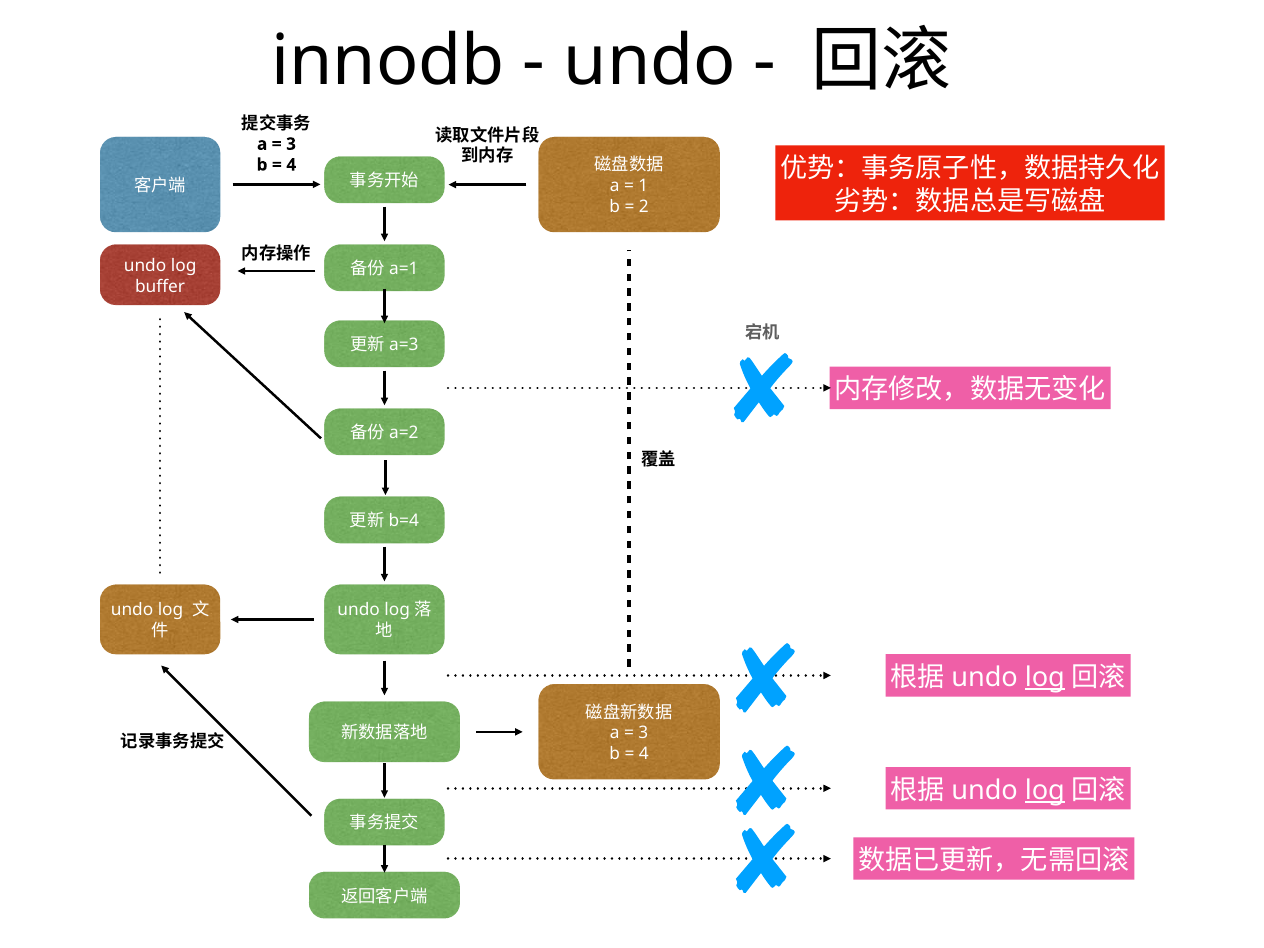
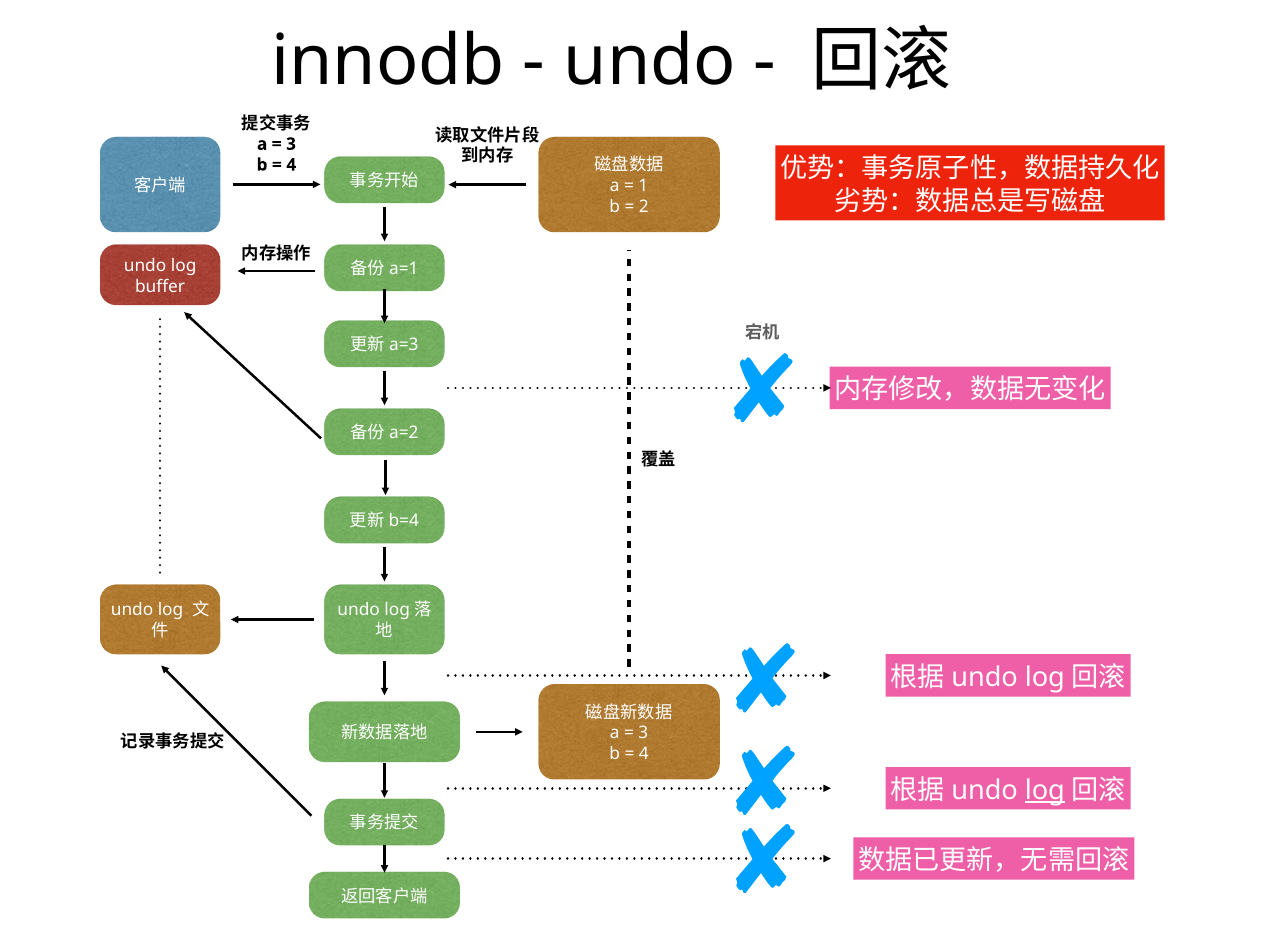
log underline: present -> none (1045, 677)
